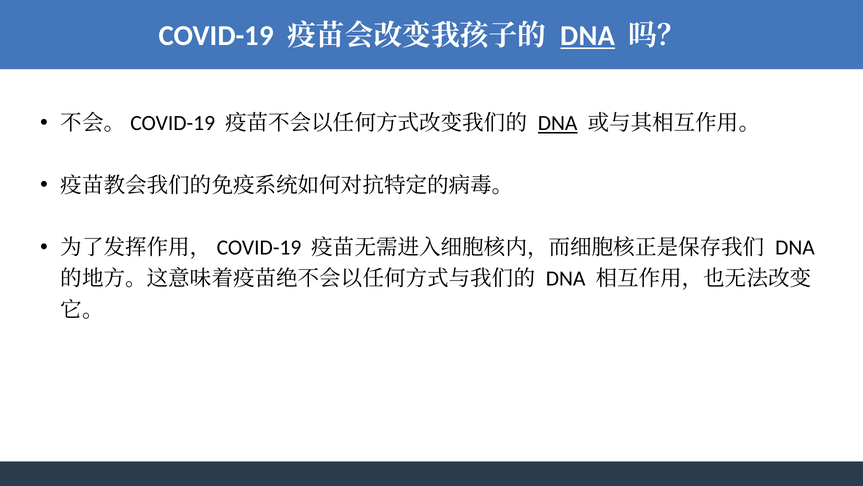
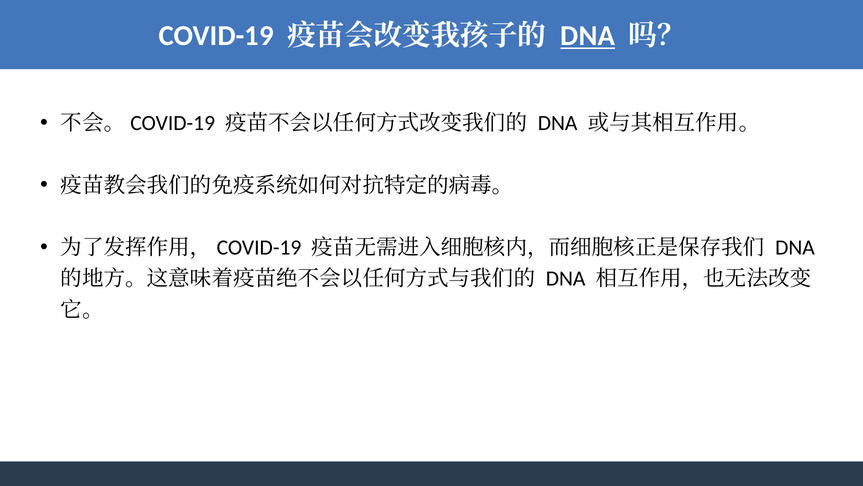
DNA underline: present -> none (558, 123)
